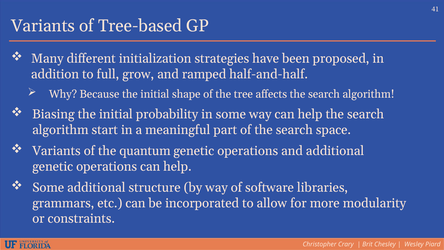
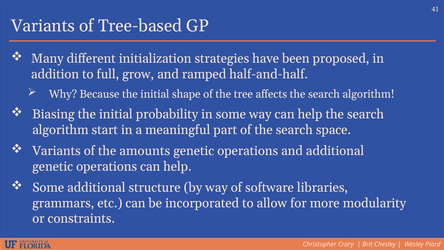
quantum: quantum -> amounts (145, 151)
